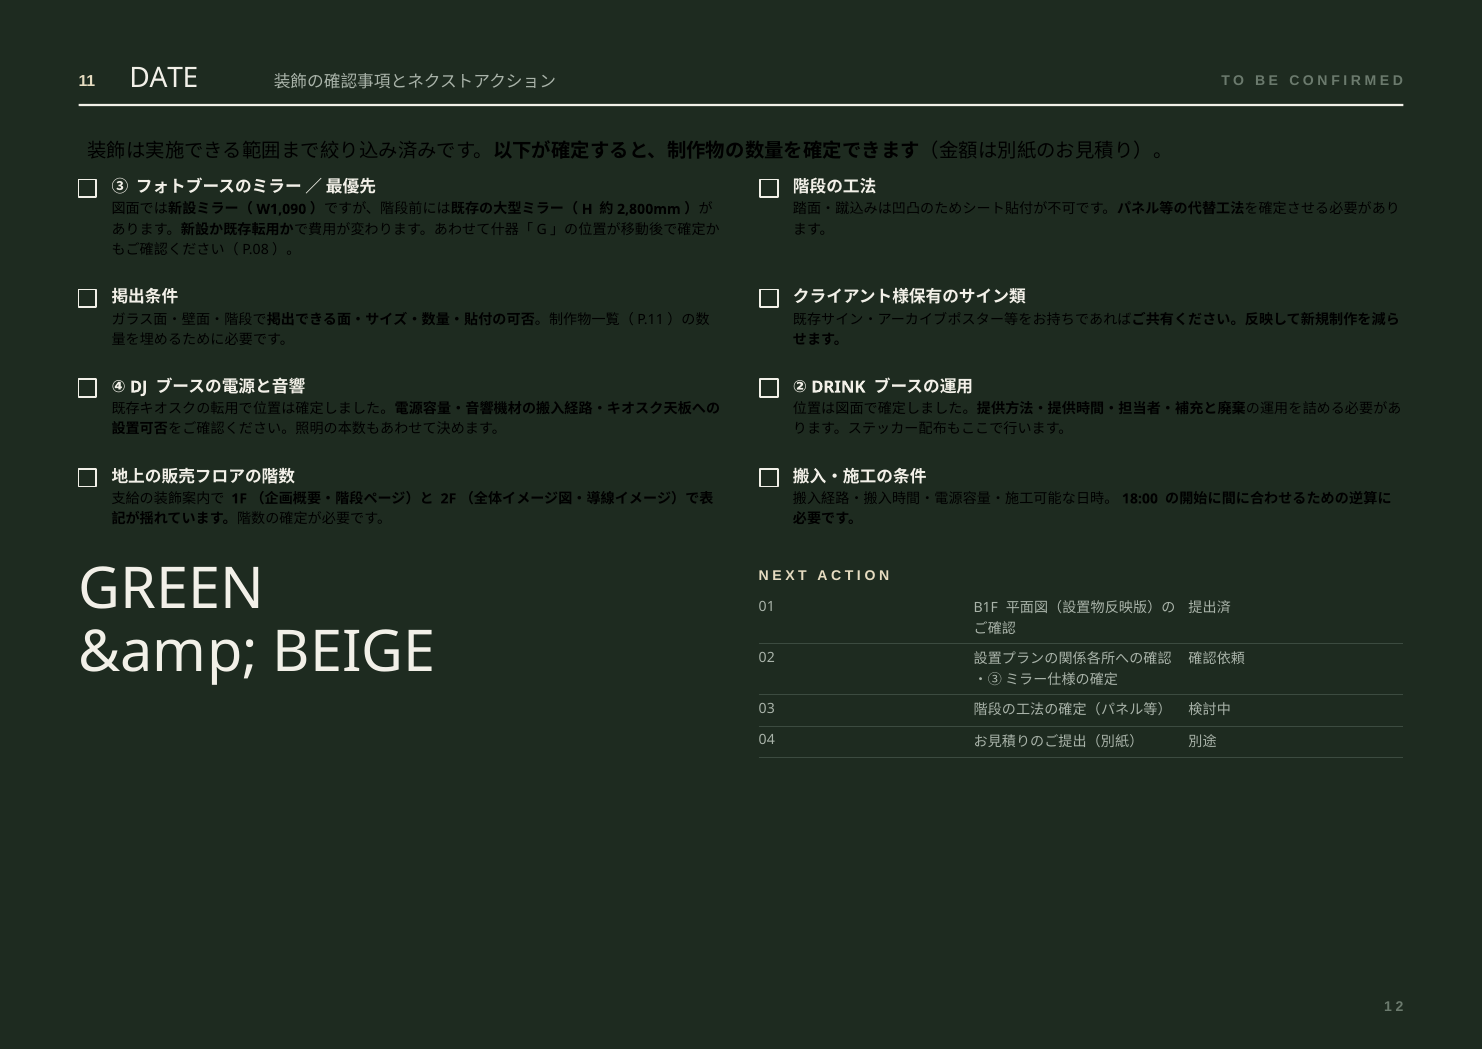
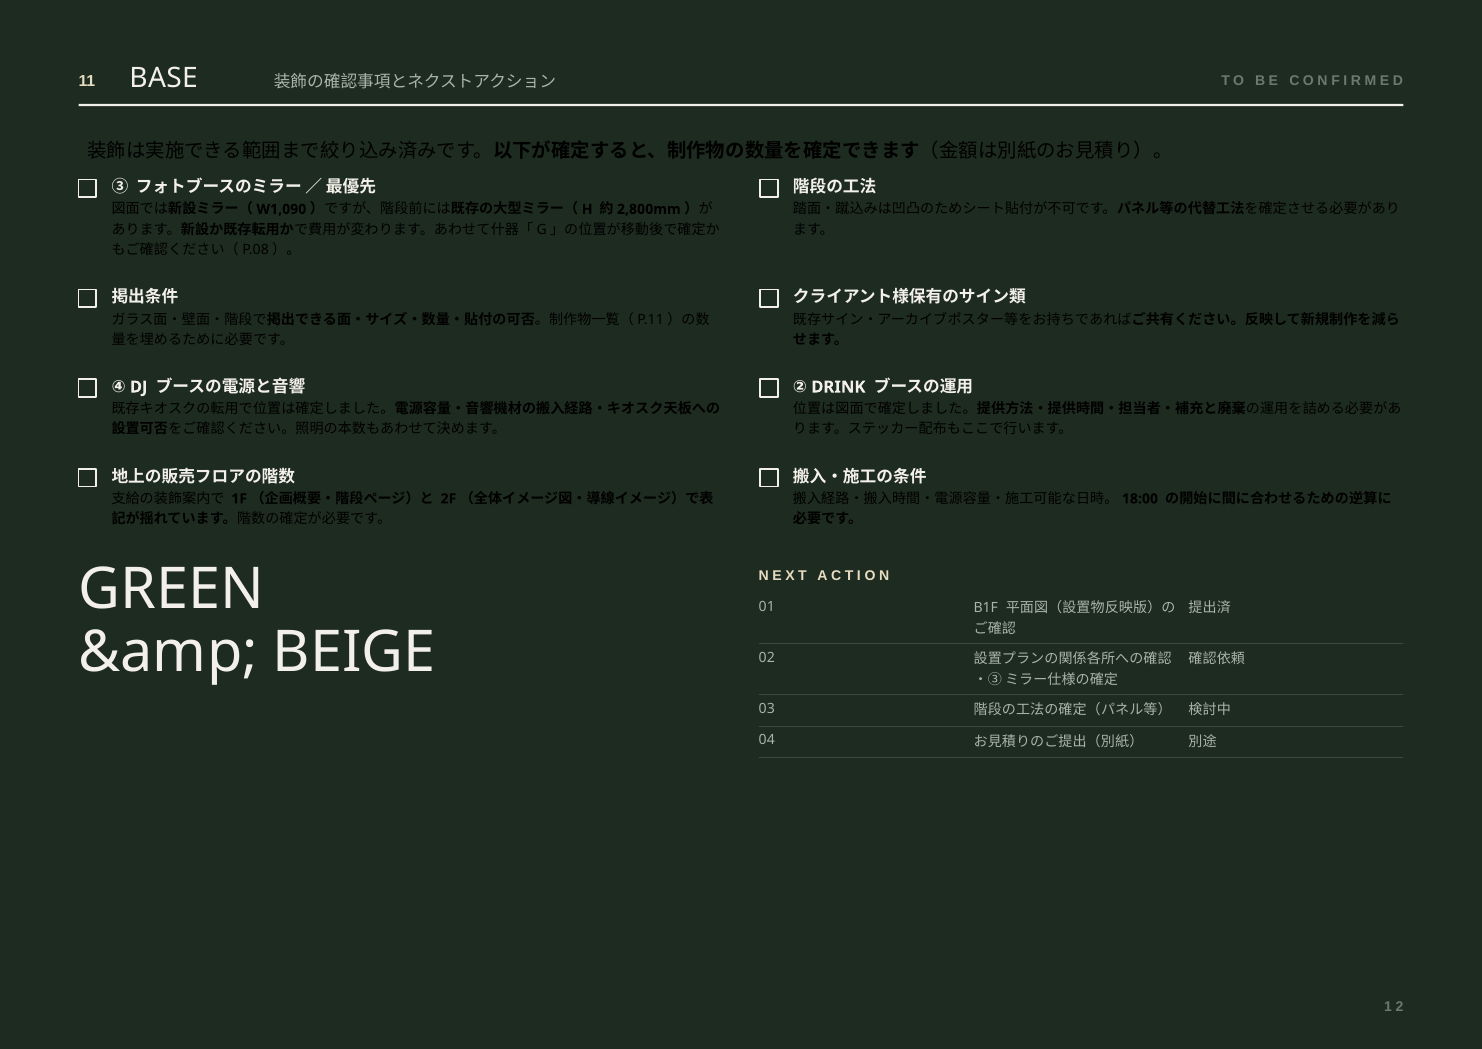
DATE: DATE -> BASE (164, 78)
